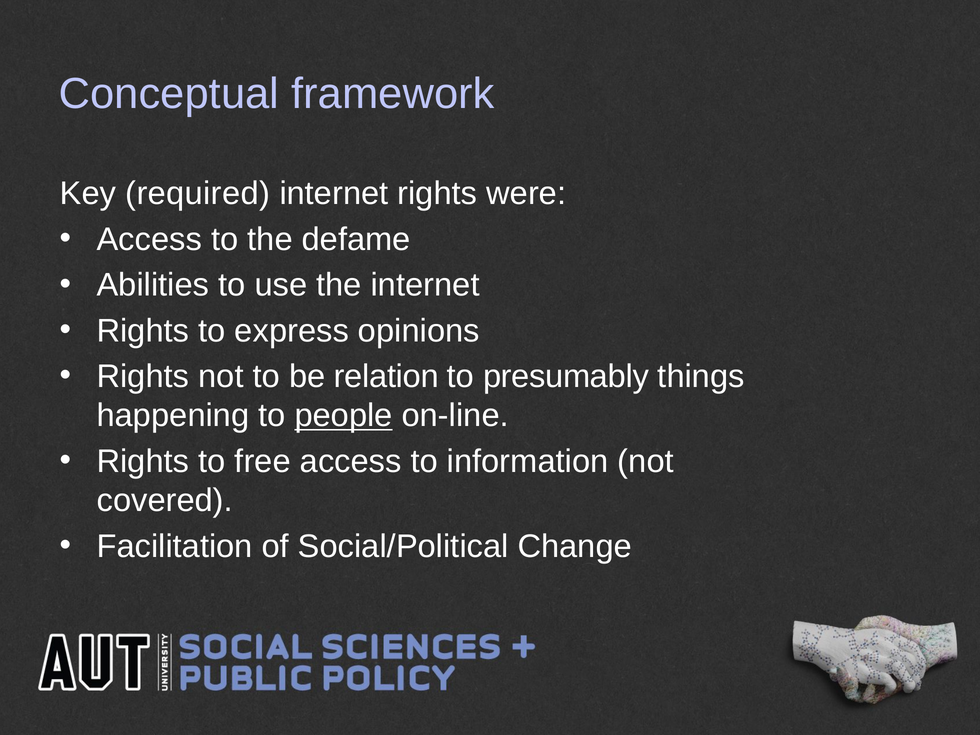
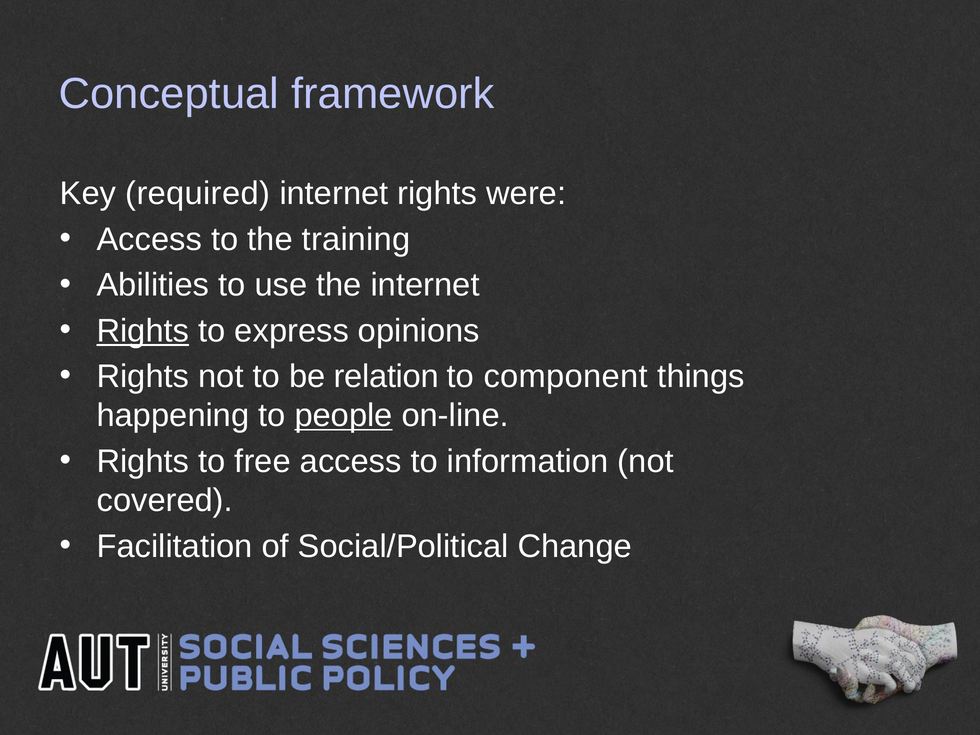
defame: defame -> training (356, 239)
Rights underline: none -> present (143, 331)
presumably: presumably -> component (566, 377)
